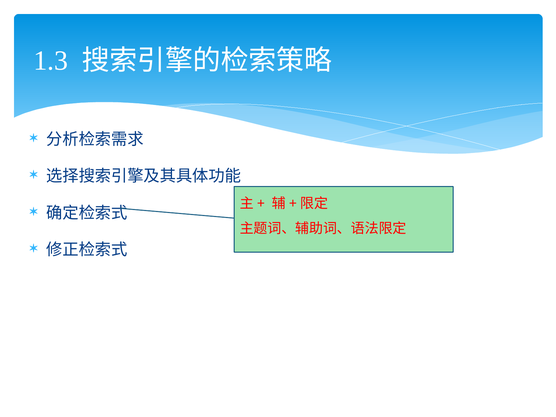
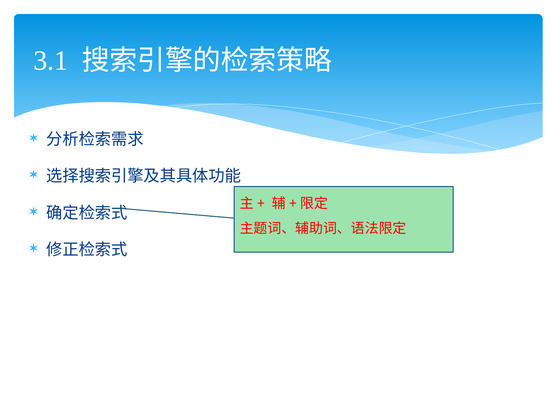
1.3: 1.3 -> 3.1 (51, 61)
